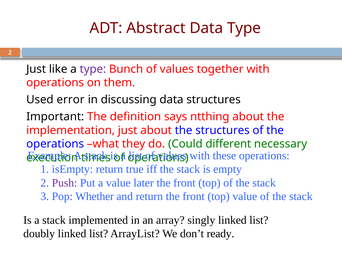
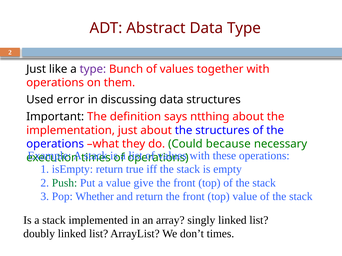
different: different -> because (228, 144)
Push colour: purple -> green (65, 183)
later: later -> give (144, 183)
don’t ready: ready -> times (220, 234)
